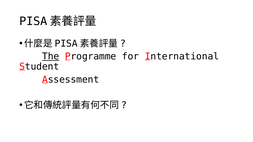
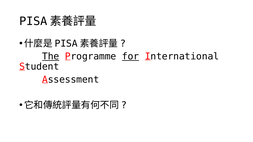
for underline: none -> present (131, 57)
